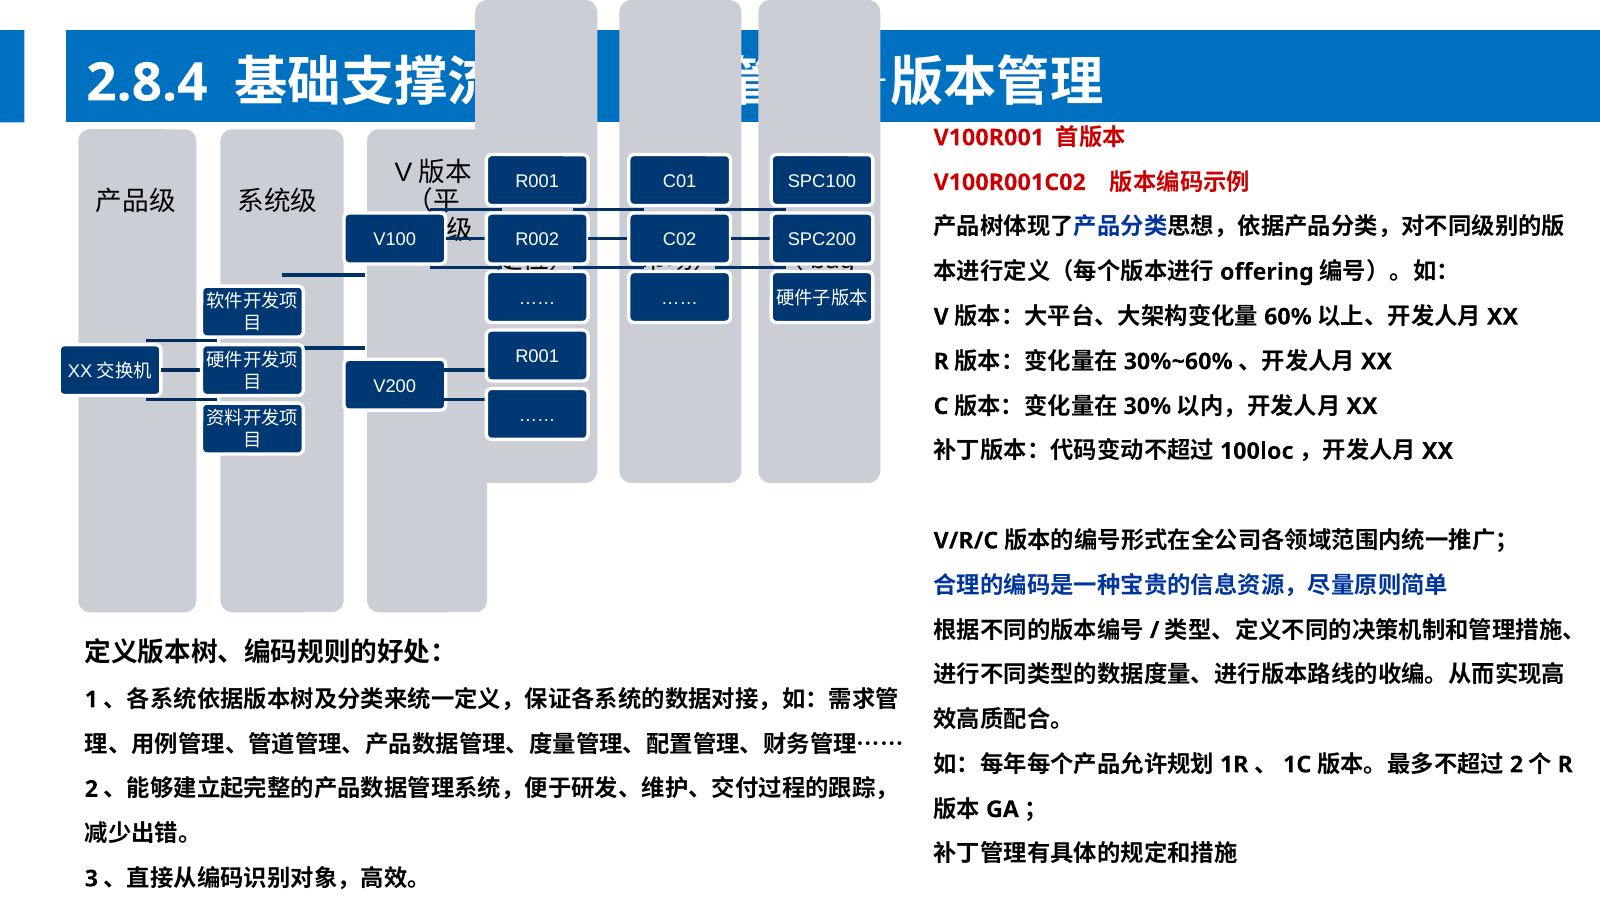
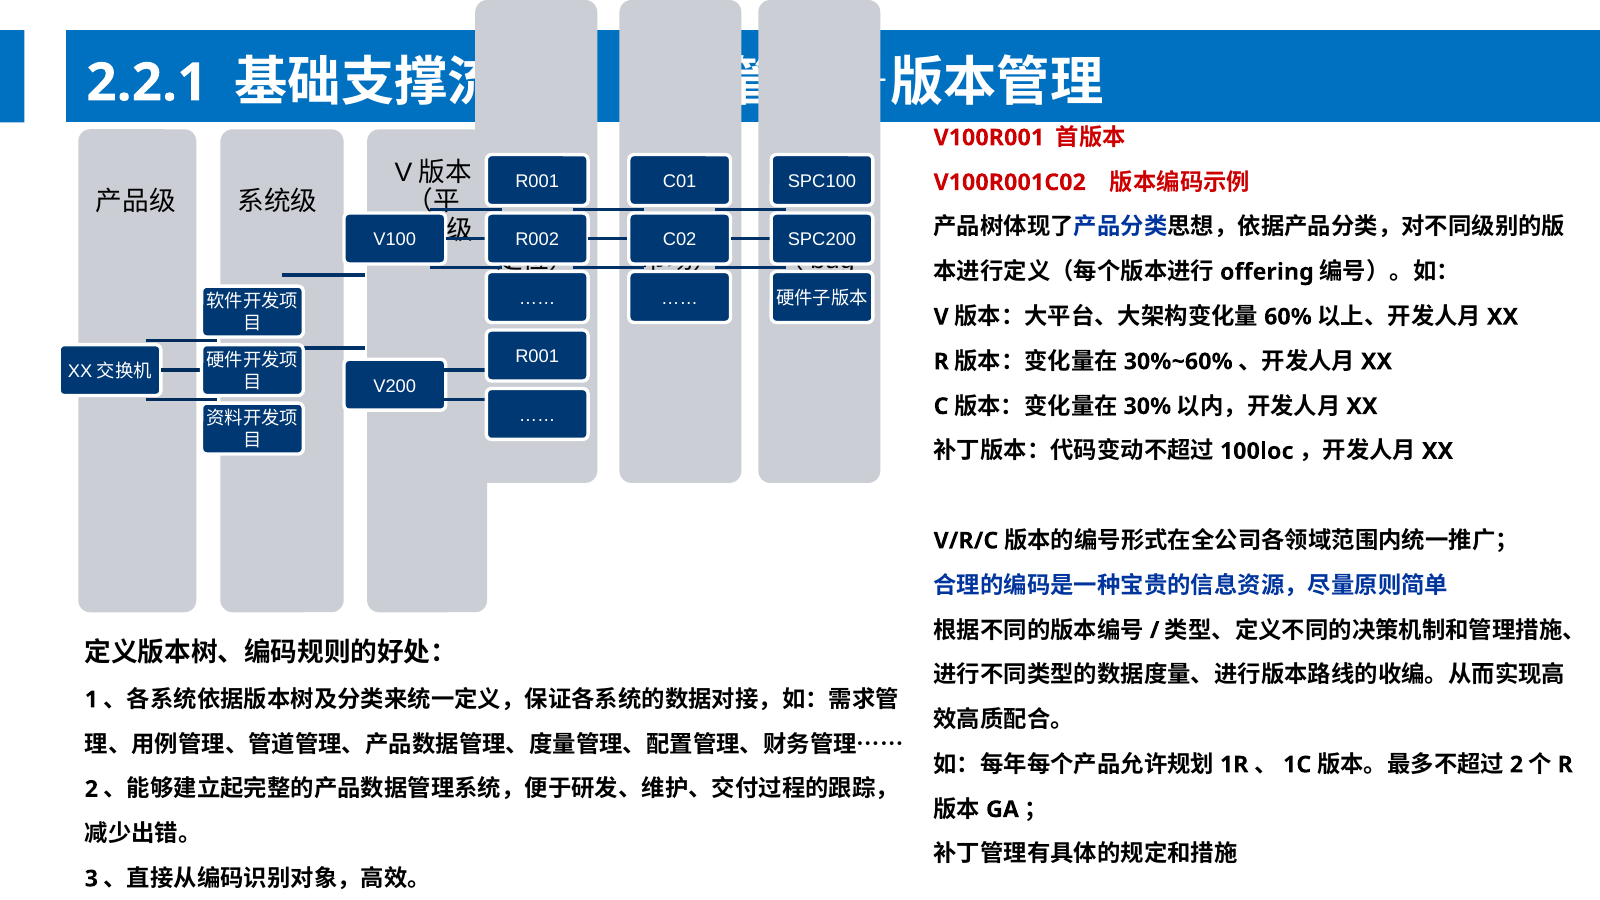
2.8.4: 2.8.4 -> 2.2.1 (147, 83)
